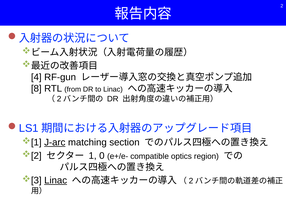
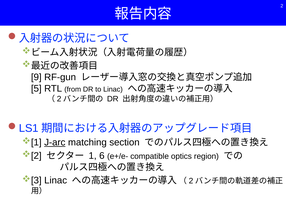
4: 4 -> 9 (36, 77)
8: 8 -> 5 (36, 89)
0: 0 -> 6 (102, 156)
Linac underline: present -> none (56, 181)
